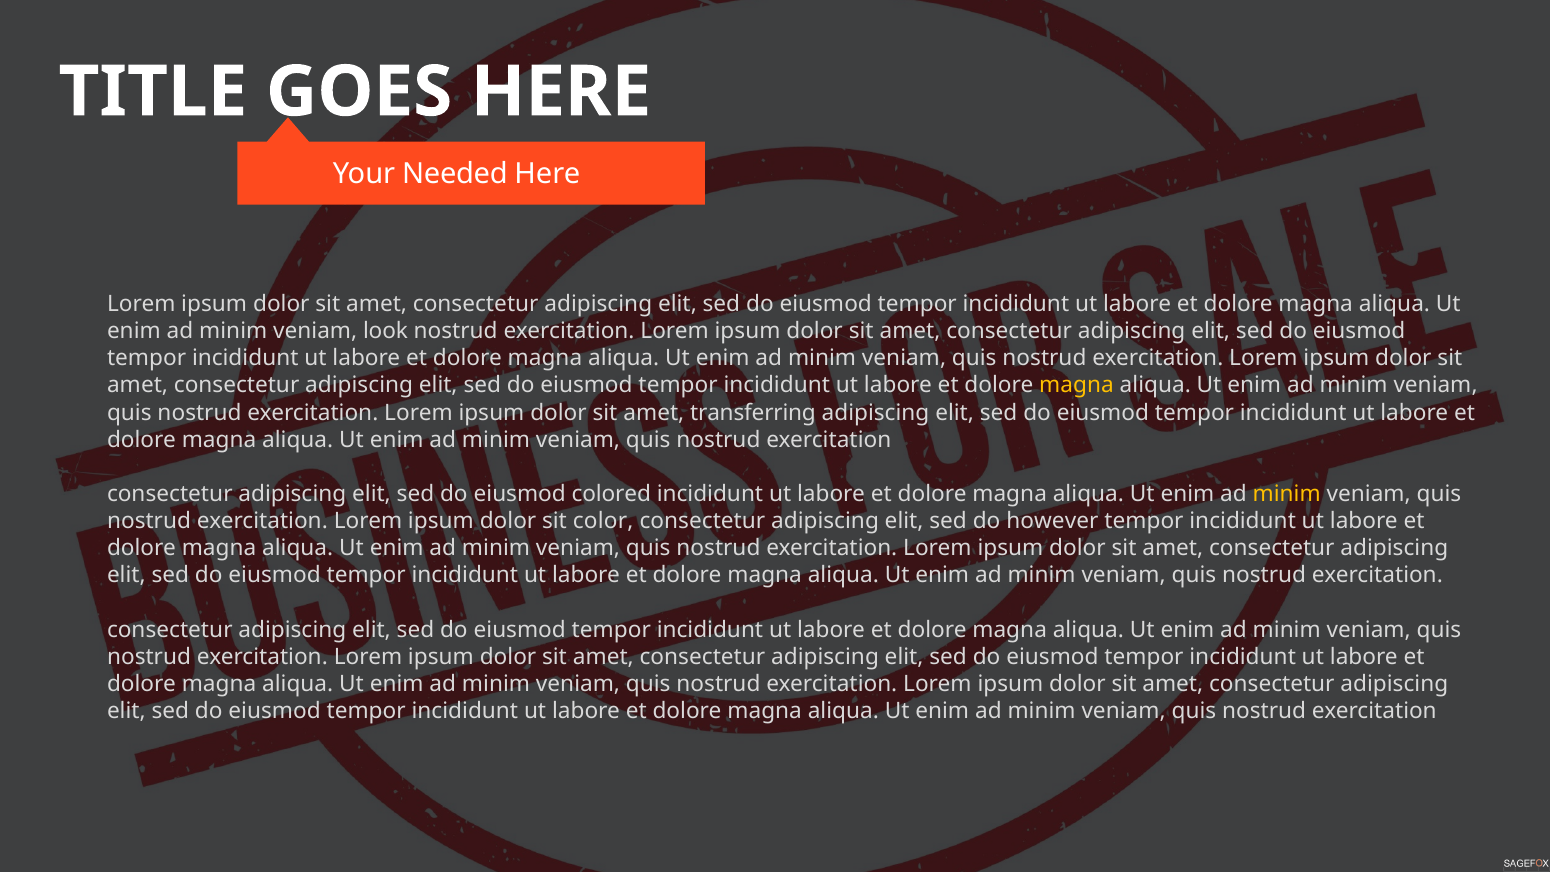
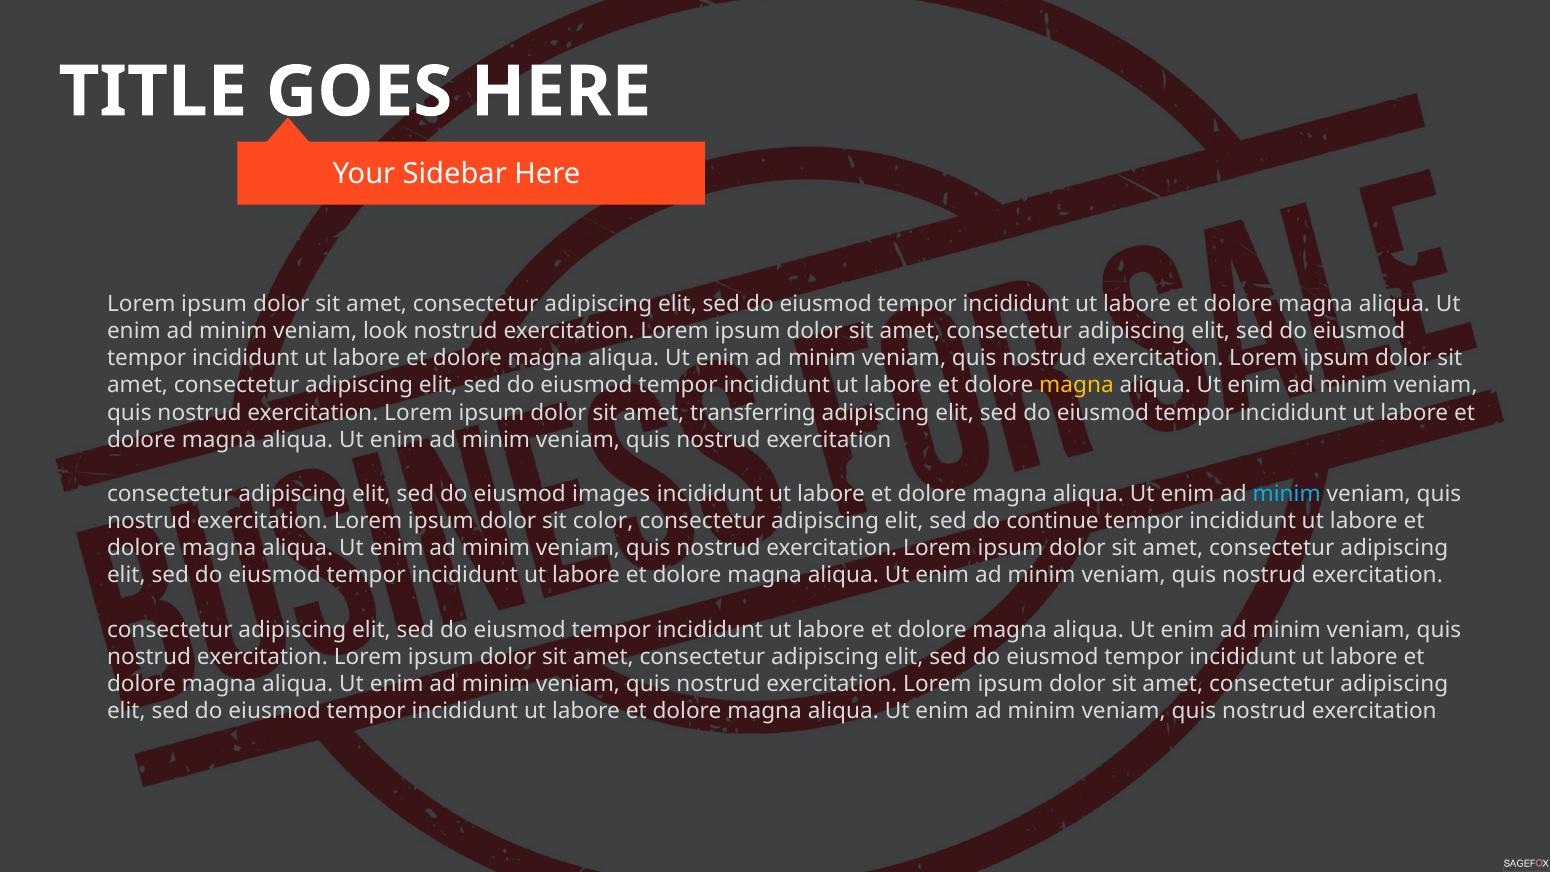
Needed: Needed -> Sidebar (455, 173)
colored: colored -> images (611, 494)
minim colour: yellow -> light blue (1287, 494)
however: however -> continue (1052, 521)
